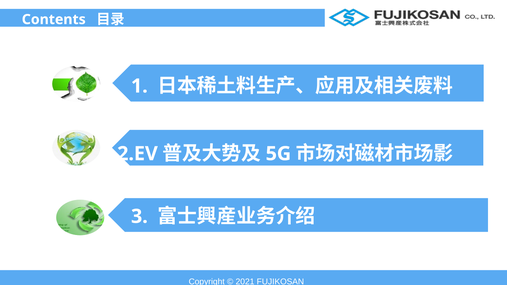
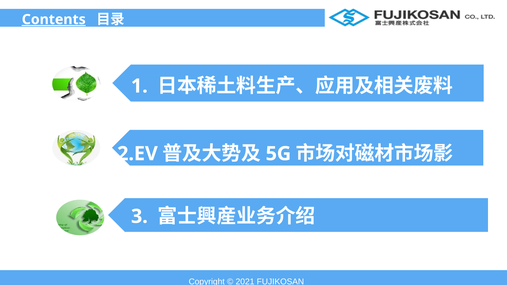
Contents underline: none -> present (54, 19)
